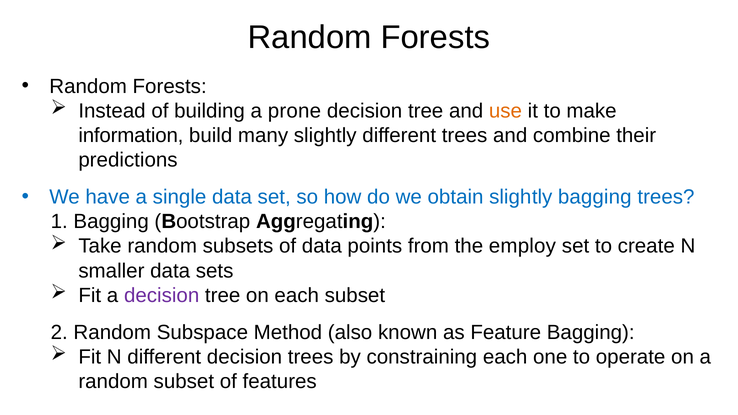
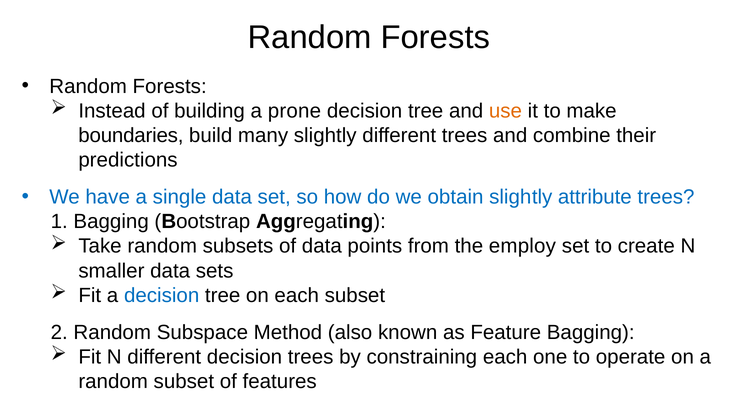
information: information -> boundaries (131, 135)
slightly bagging: bagging -> attribute (595, 197)
decision colour: purple -> blue (162, 295)
